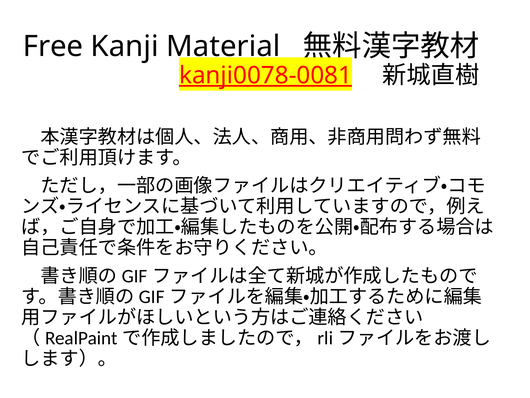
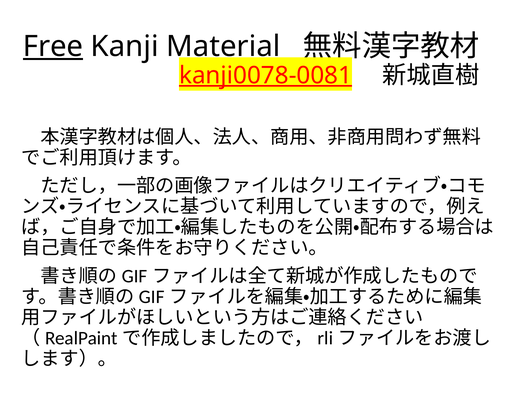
Free underline: none -> present (53, 46)
